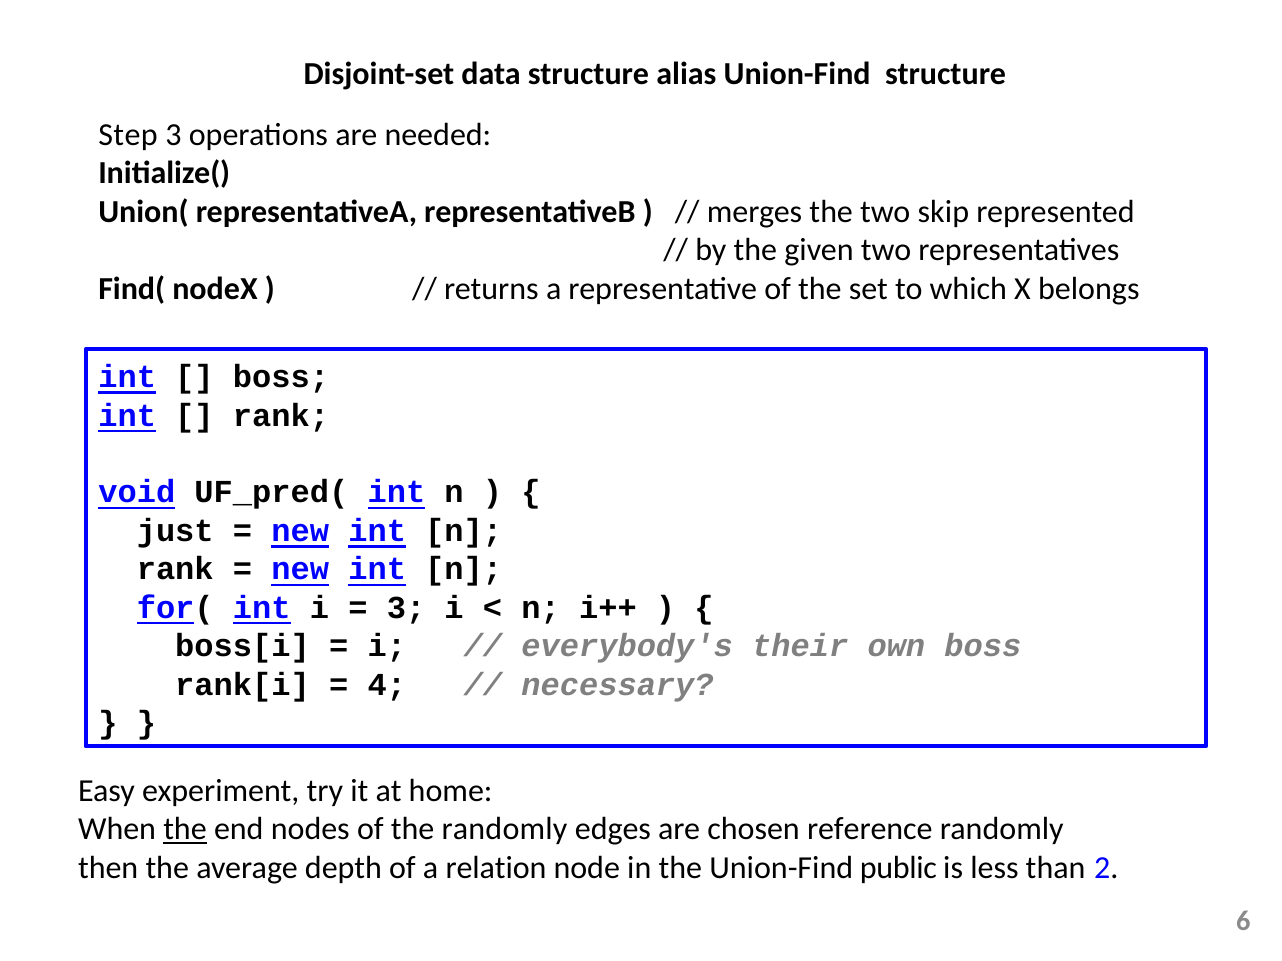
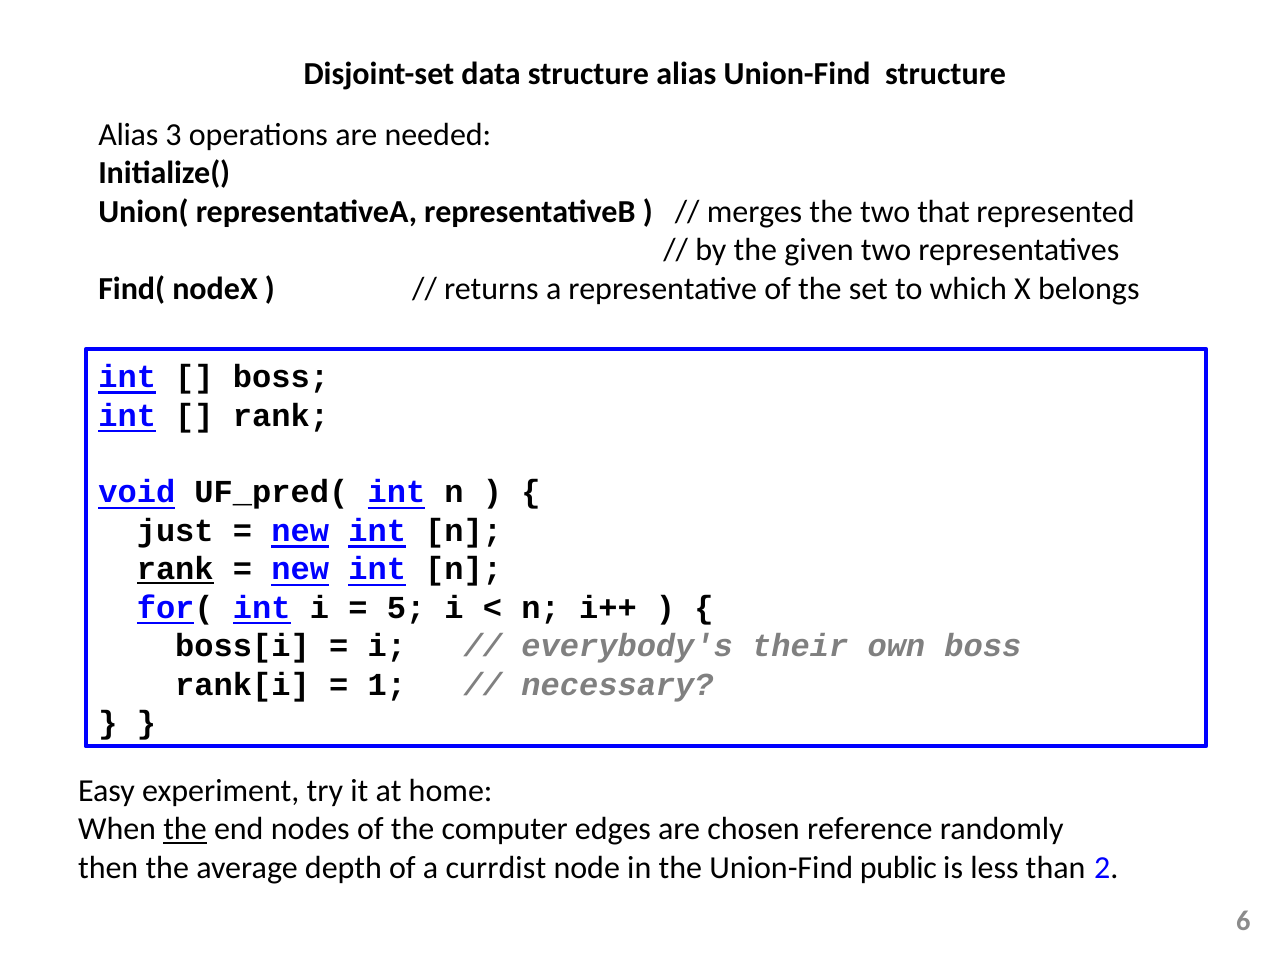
Step: Step -> Alias (128, 135)
skip: skip -> that (944, 212)
rank underline: none -> present (175, 570)
3: 3 -> 5 (406, 608)
4: 4 -> 1 (387, 685)
the randomly: randomly -> computer (505, 830)
relation: relation -> currdist (496, 868)
